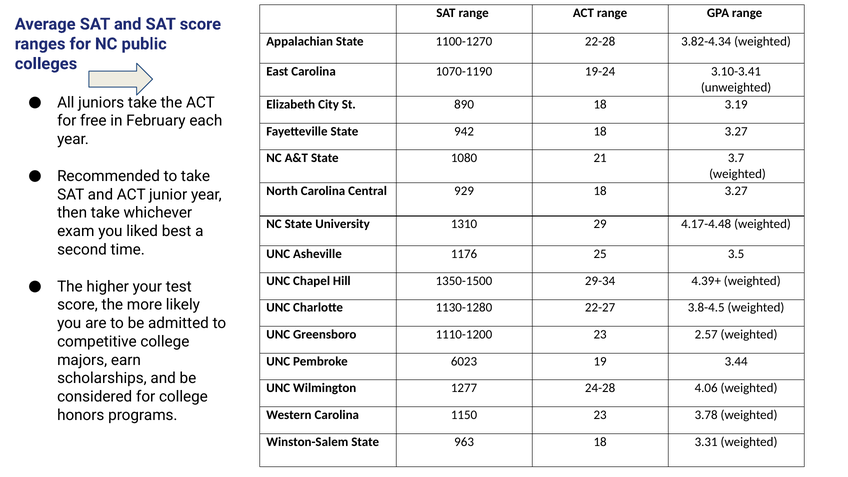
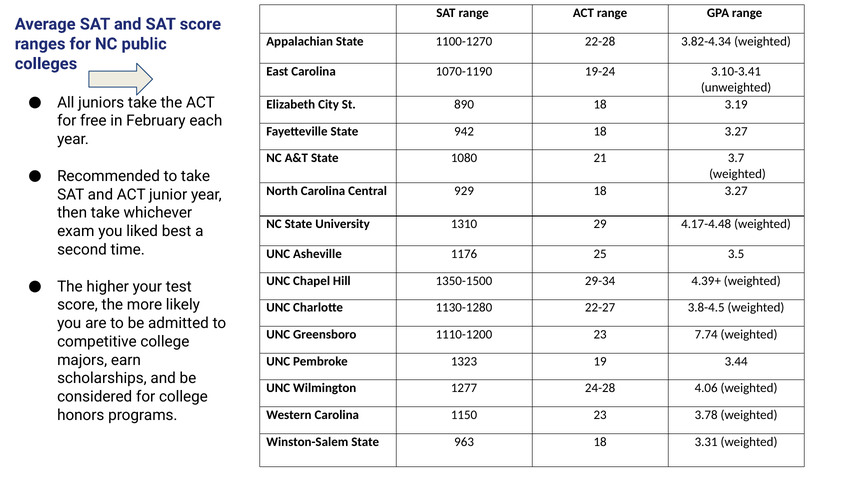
2.57: 2.57 -> 7.74 (706, 335)
6023: 6023 -> 1323 (464, 361)
